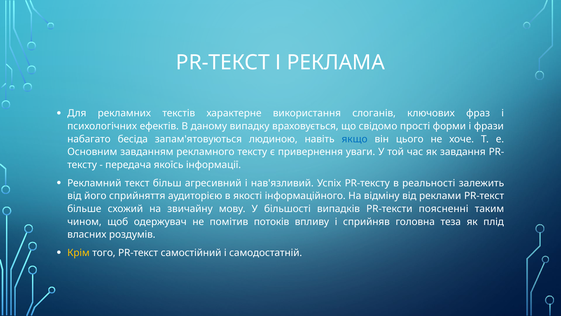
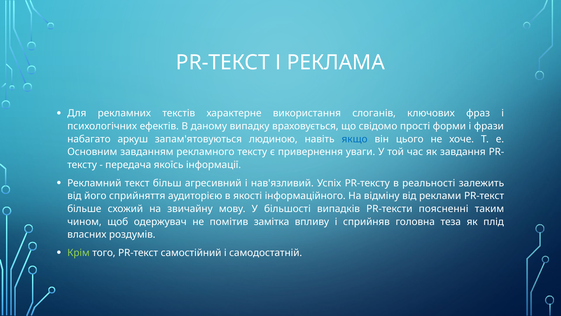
бесіда: бесіда -> аркуш (133, 139)
потоків: потоків -> замітка (272, 221)
Крім colour: yellow -> light green (78, 252)
